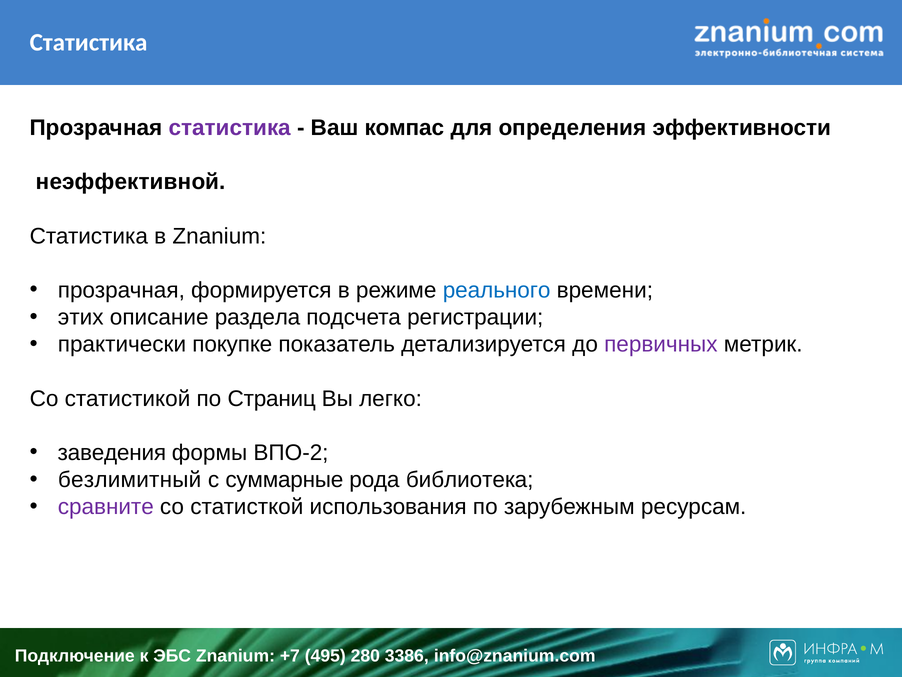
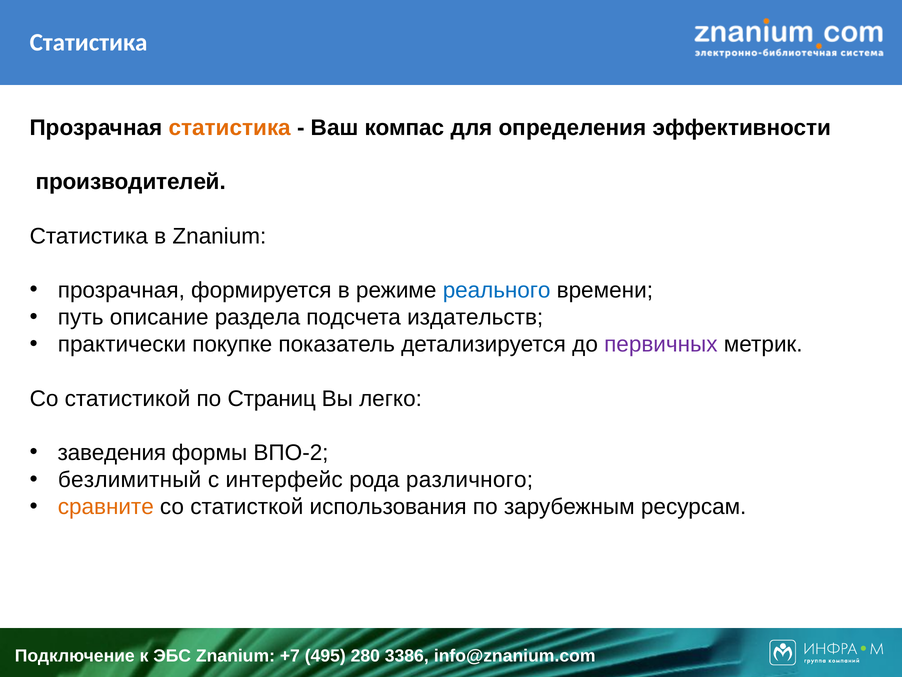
статистика colour: purple -> orange (230, 128)
неэффективной: неэффективной -> производителей (131, 182)
этих: этих -> путь (81, 317)
регистрации: регистрации -> издательств (475, 317)
суммарные: суммарные -> интерфейс (284, 479)
библиотека: библиотека -> различного (470, 479)
сравните colour: purple -> orange (106, 507)
